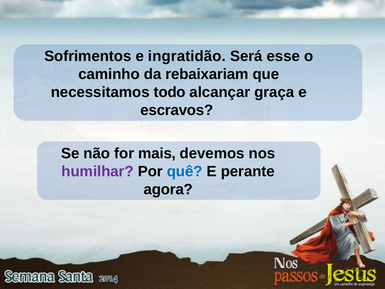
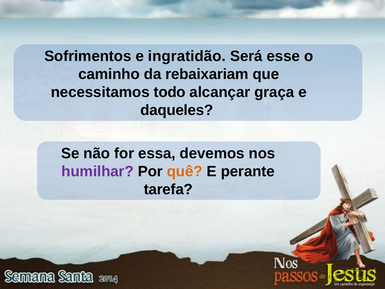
escravos: escravos -> daqueles (177, 110)
mais: mais -> essa (157, 153)
quê colour: blue -> orange (185, 171)
agora: agora -> tarefa (168, 189)
